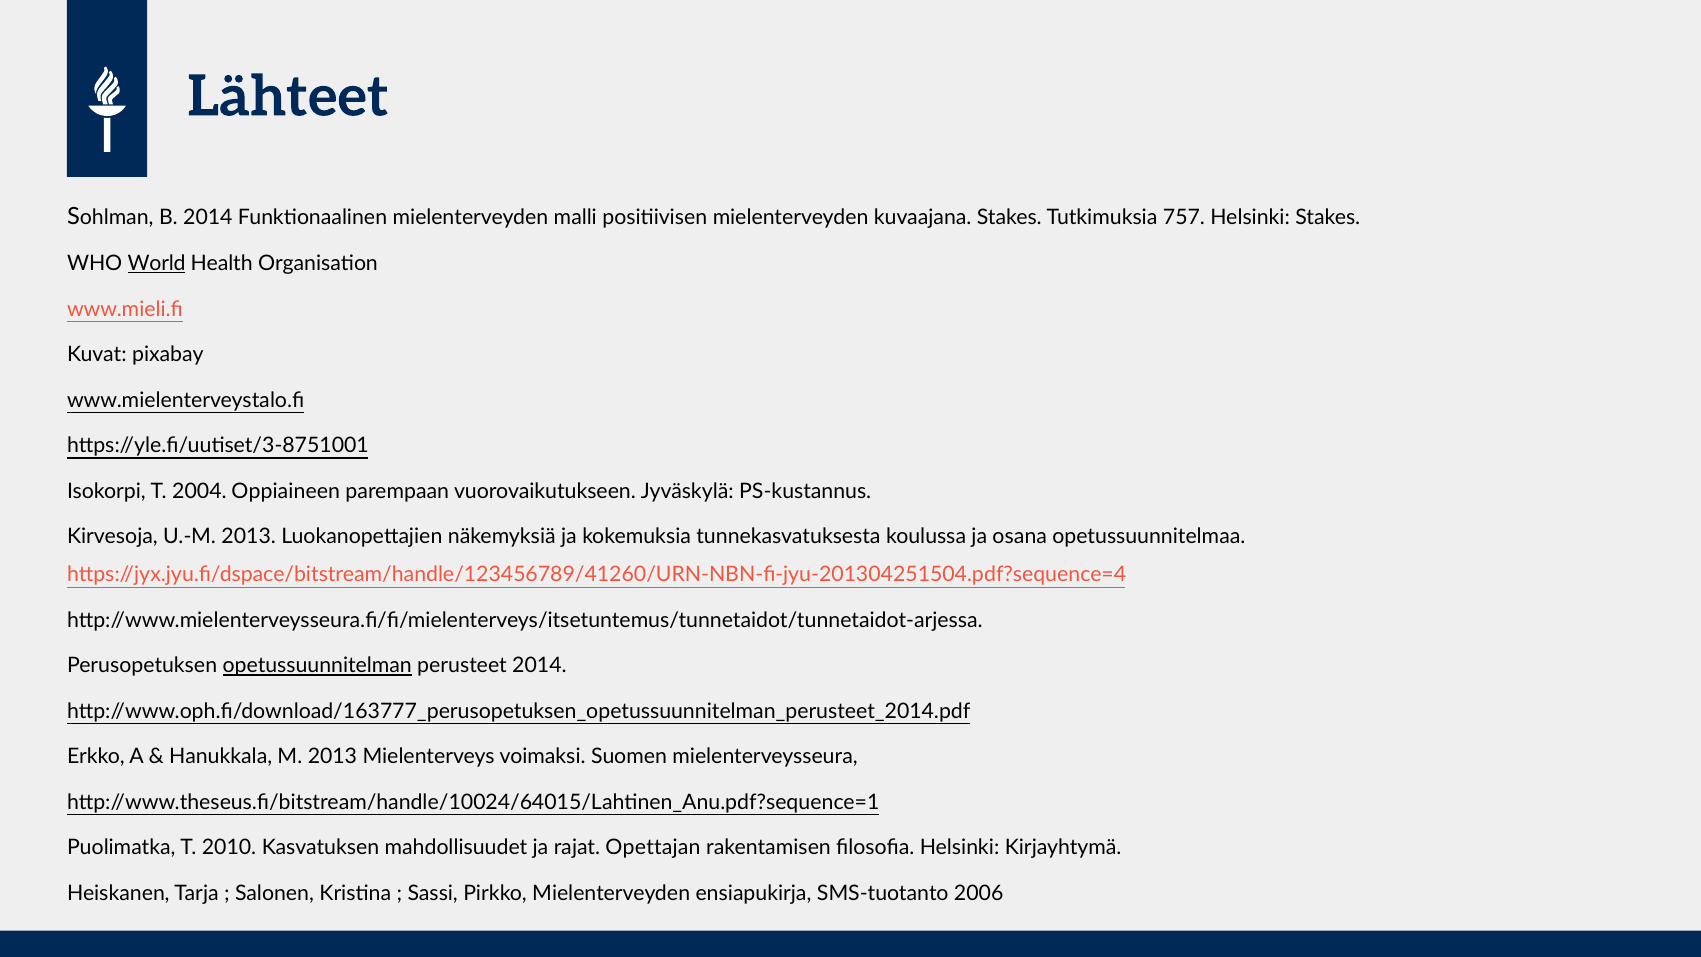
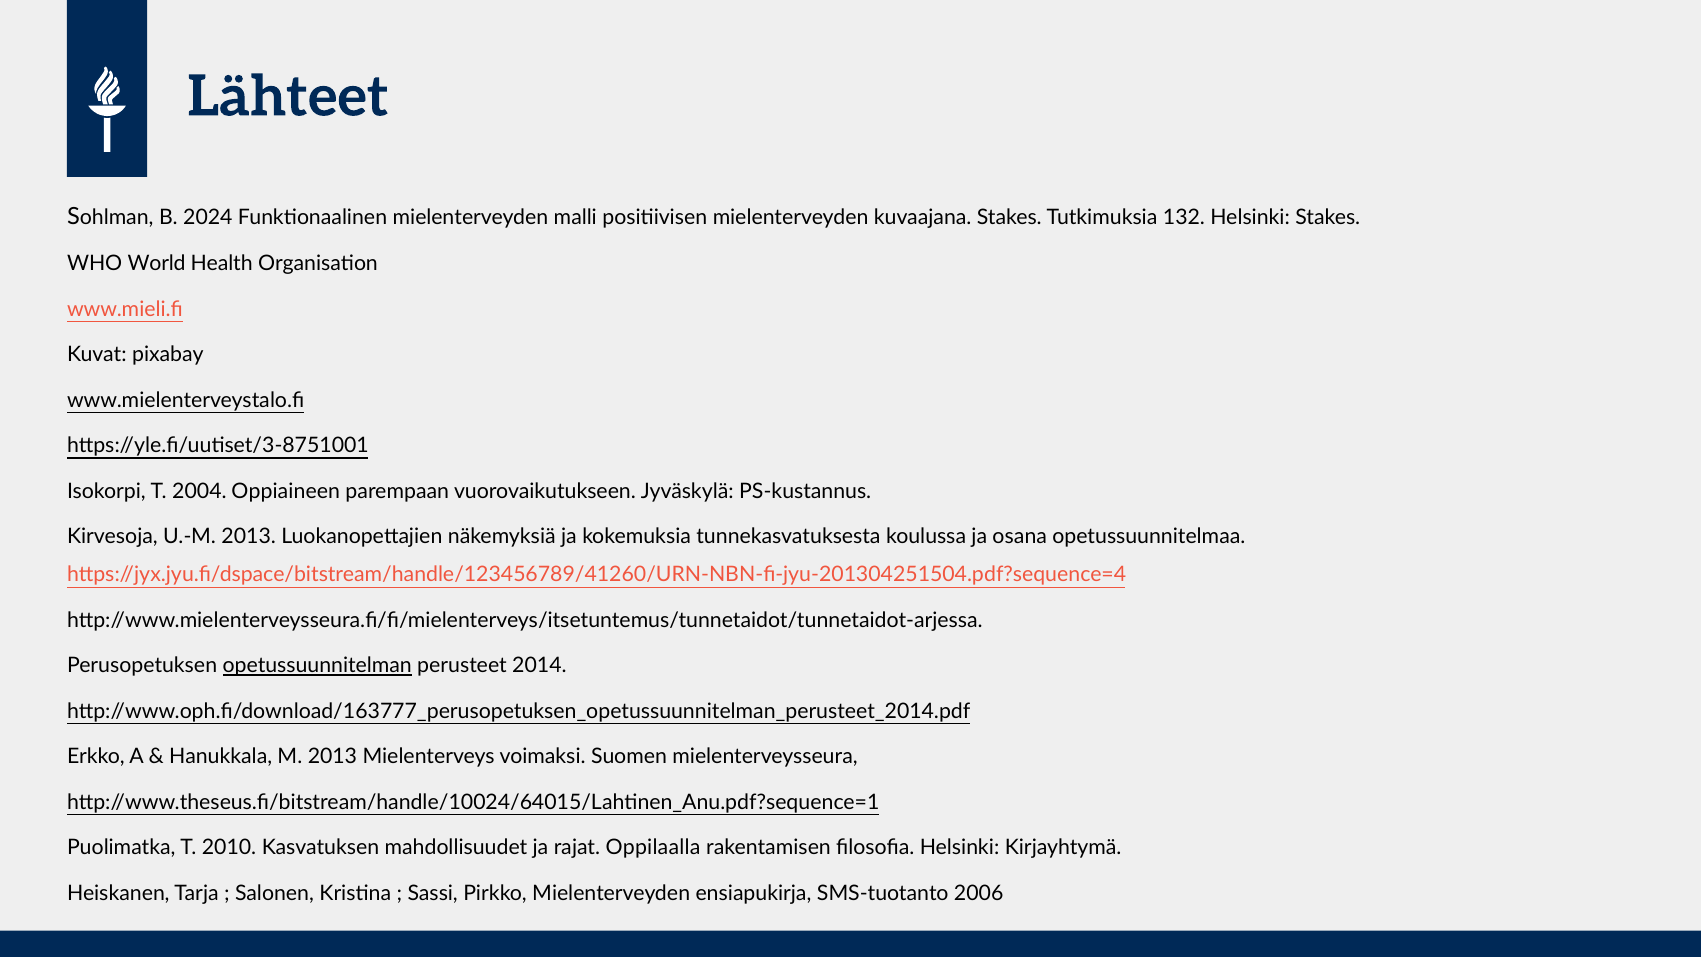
B 2014: 2014 -> 2024 (208, 218)
757: 757 -> 132 (1184, 218)
World underline: present -> none (157, 264)
Opettajan: Opettajan -> Oppilaalla (653, 848)
